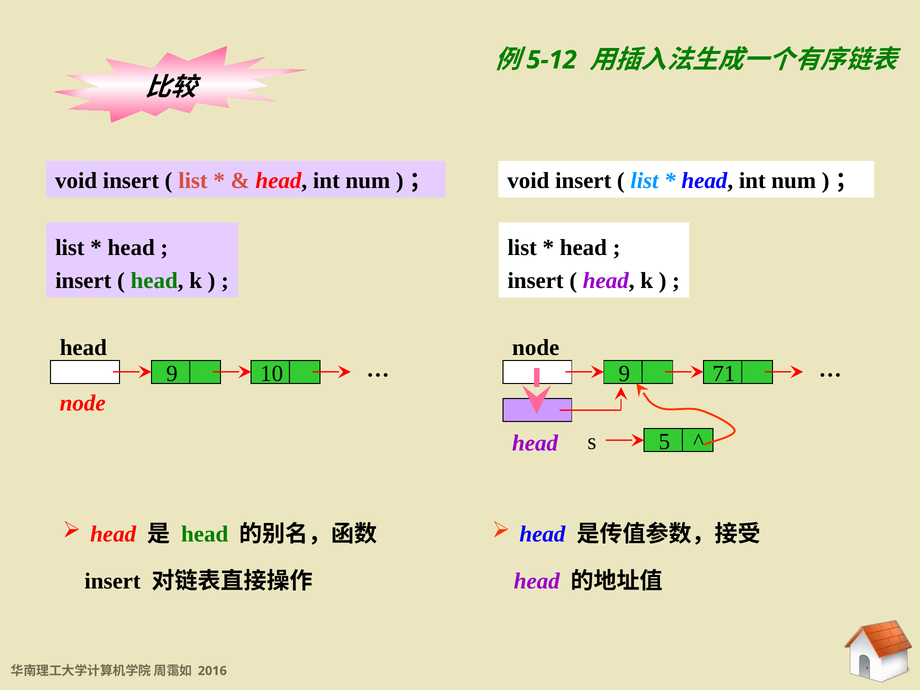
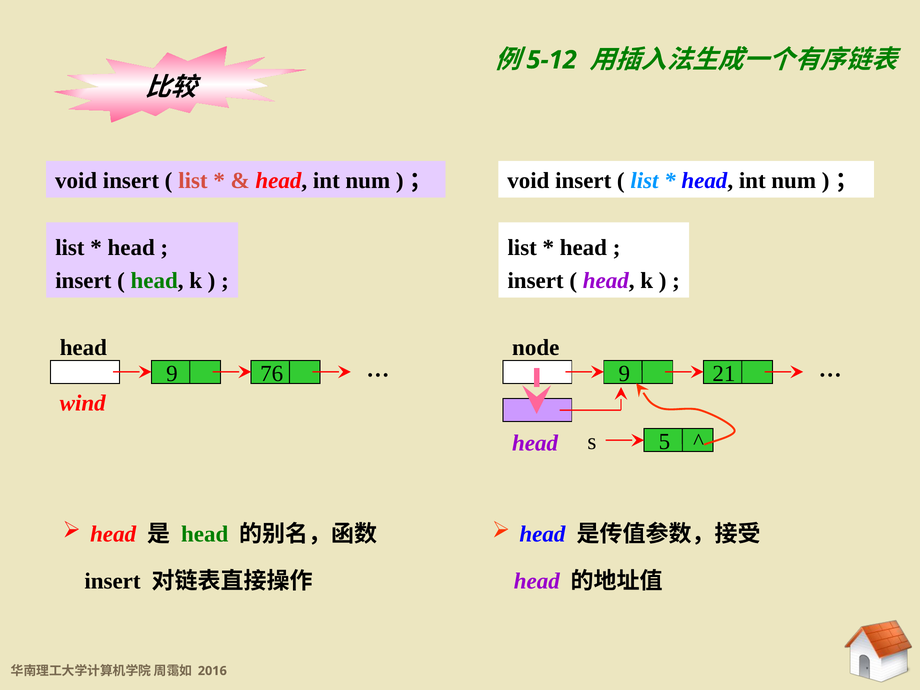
10: 10 -> 76 (272, 373)
71: 71 -> 21 (724, 373)
node: node -> wind (83, 403)
